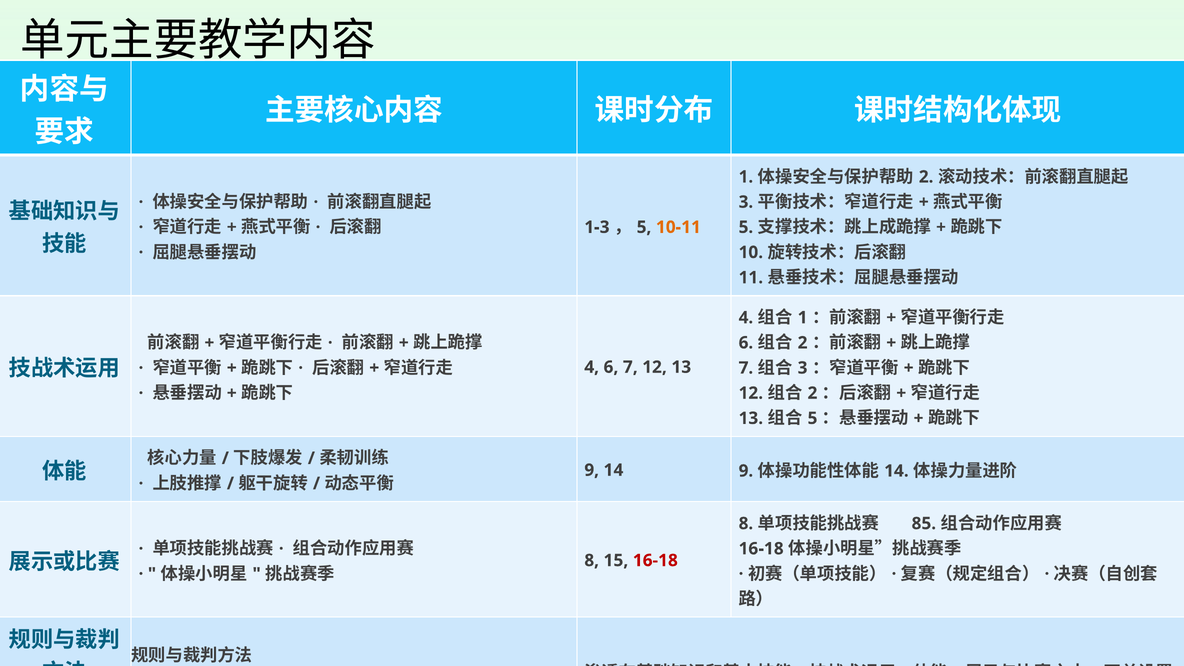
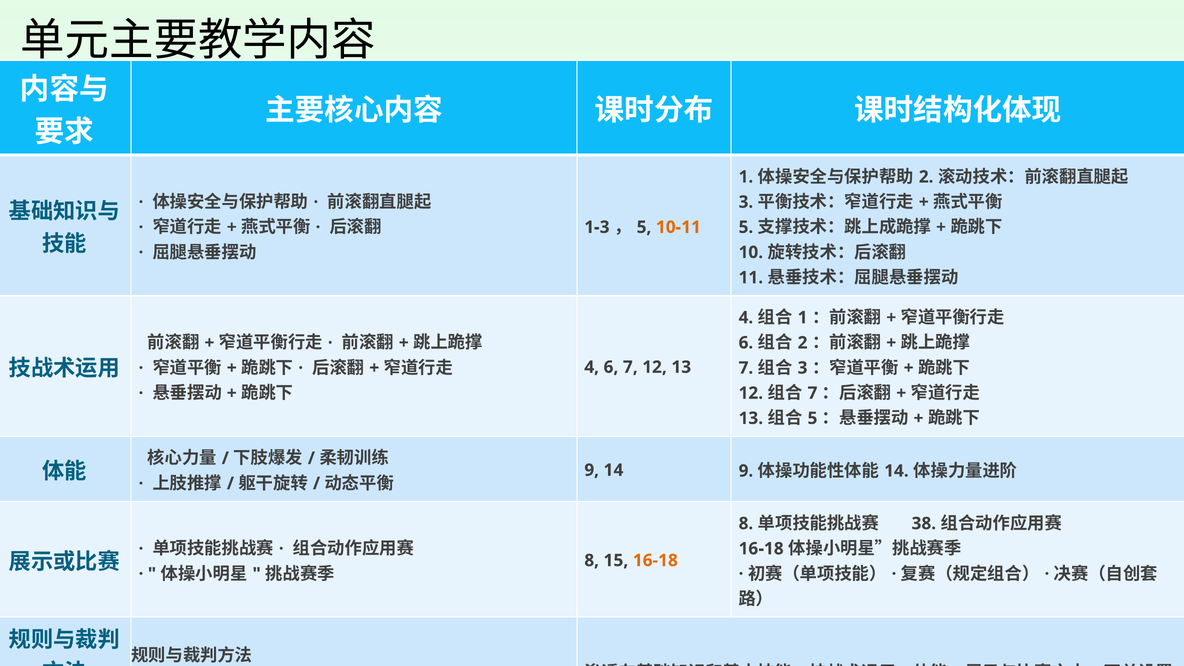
2: 2 -> 7 (812, 393)
85: 85 -> 38 (924, 523)
16-18 colour: red -> orange (655, 560)
